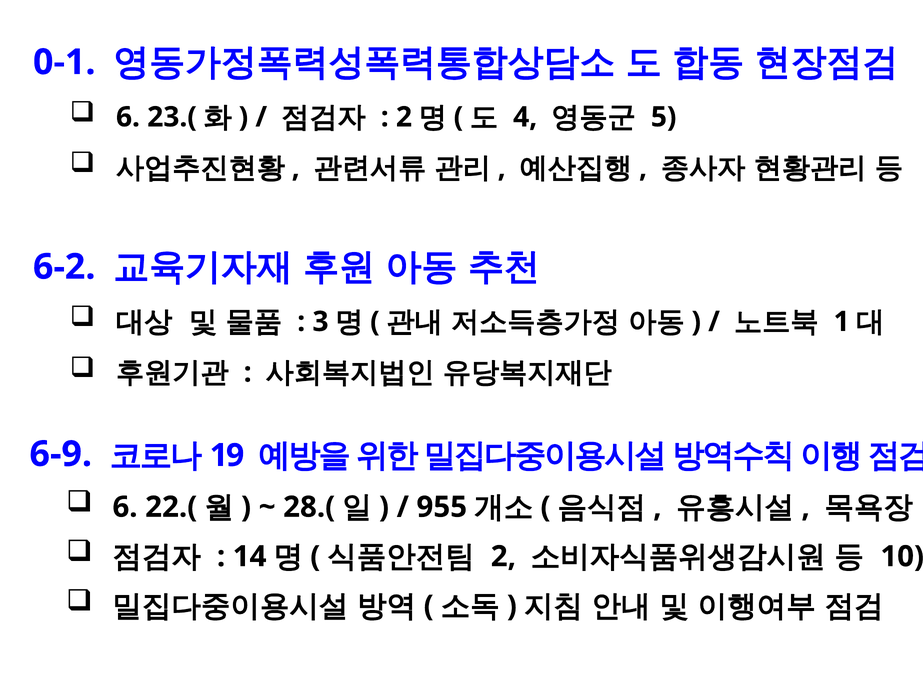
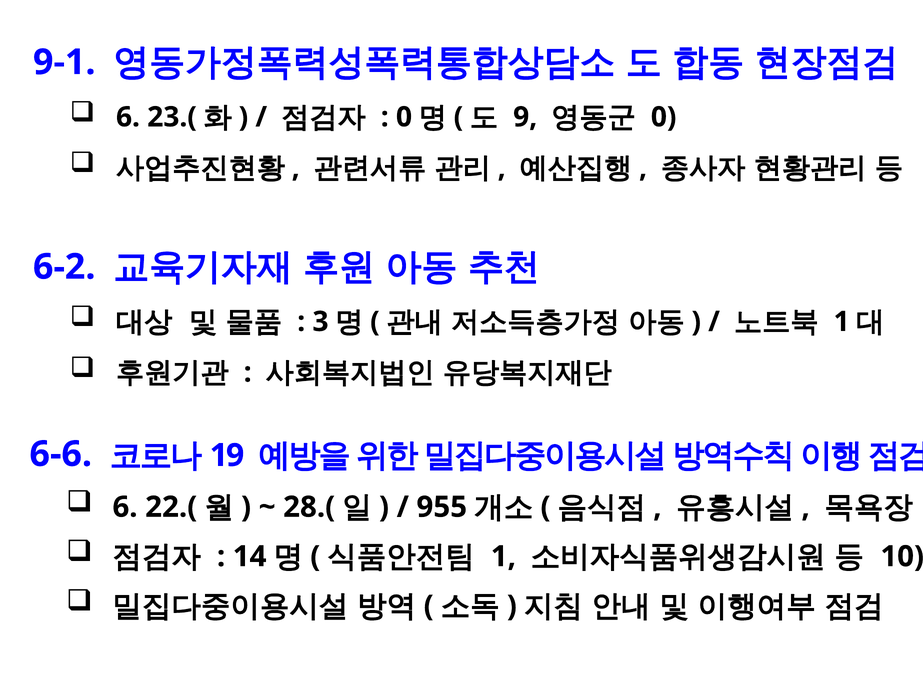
0-1: 0-1 -> 9-1 (64, 62)
2: 2 -> 0 (404, 117)
4: 4 -> 9 (525, 117)
5: 5 -> 0 (664, 117)
6-9: 6-9 -> 6-6 (61, 454)
2: 2 -> 1 (503, 557)
